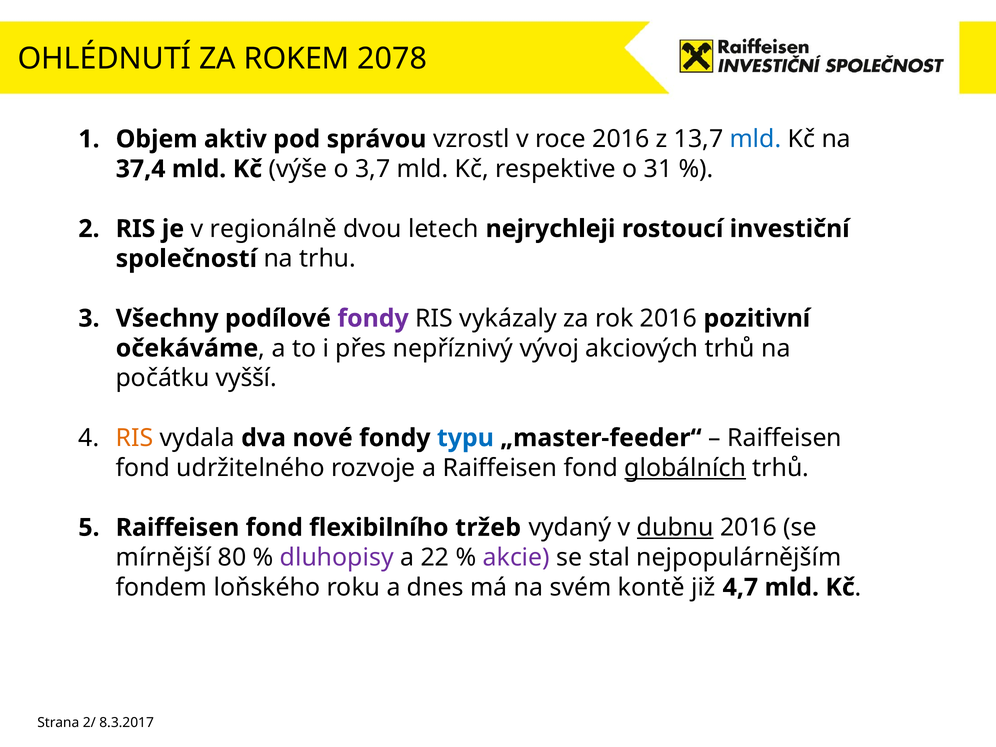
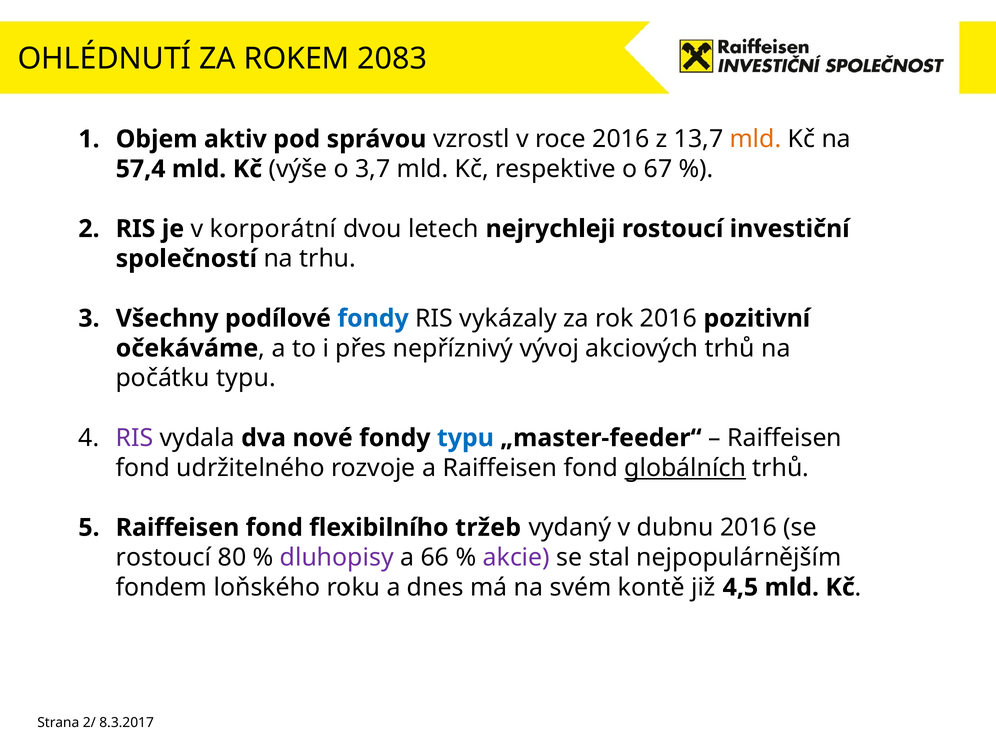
2078: 2078 -> 2083 (392, 59)
mld colour: blue -> orange (755, 139)
37,4: 37,4 -> 57,4 (141, 169)
31: 31 -> 67 (658, 169)
regionálně: regionálně -> korporátní (273, 229)
fondy colour: purple -> blue (373, 318)
počátku vyšší: vyšší -> typu (246, 378)
RIS colour: orange -> purple (134, 438)
dubnu underline: present -> none (675, 528)
mírnější: mírnější -> rostoucí (164, 557)
22: 22 -> 66 (435, 557)
4,7: 4,7 -> 4,5 (740, 587)
